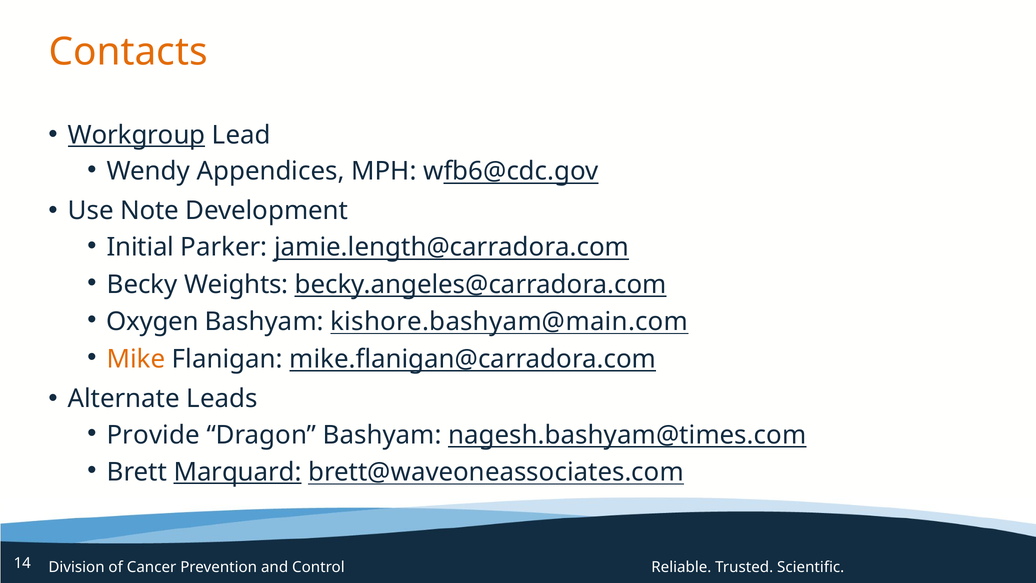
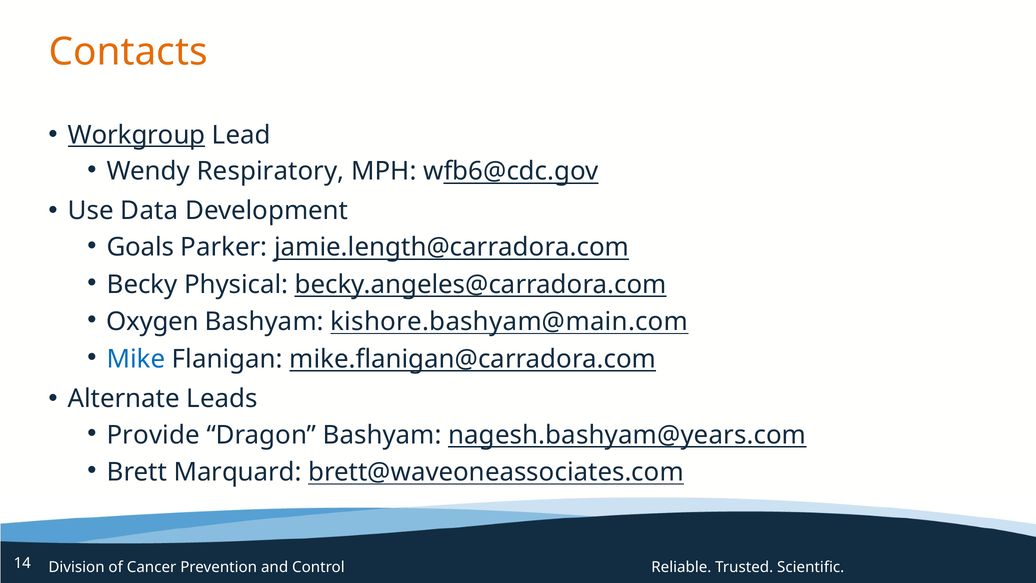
Appendices: Appendices -> Respiratory (271, 171)
Note: Note -> Data (149, 211)
Initial: Initial -> Goals (140, 247)
Weights: Weights -> Physical (236, 284)
Mike colour: orange -> blue (136, 359)
nagesh.bashyam@times.com: nagesh.bashyam@times.com -> nagesh.bashyam@years.com (627, 435)
Marquard underline: present -> none (238, 472)
